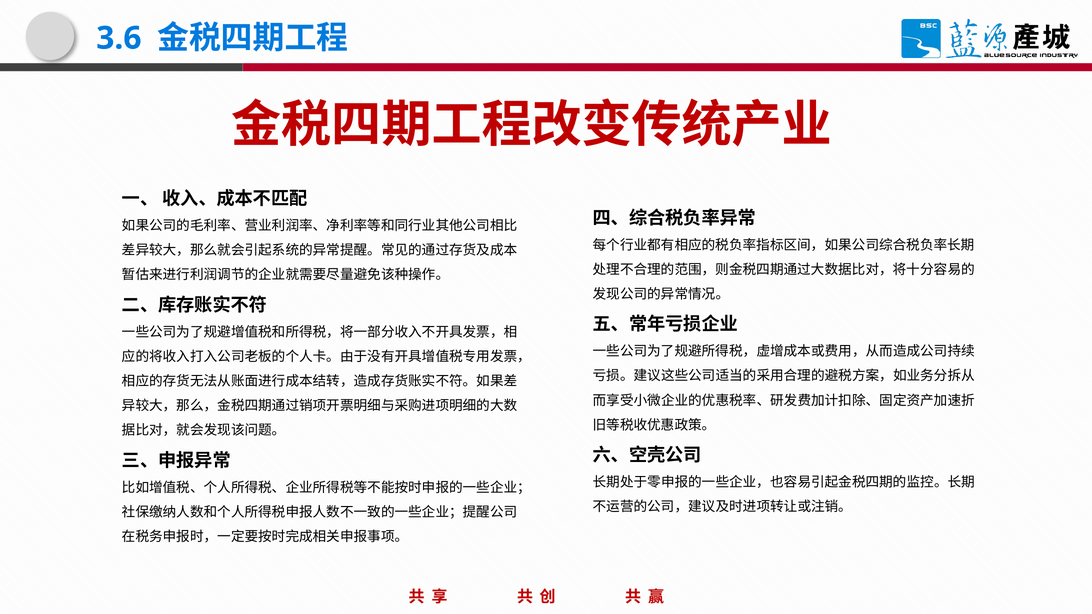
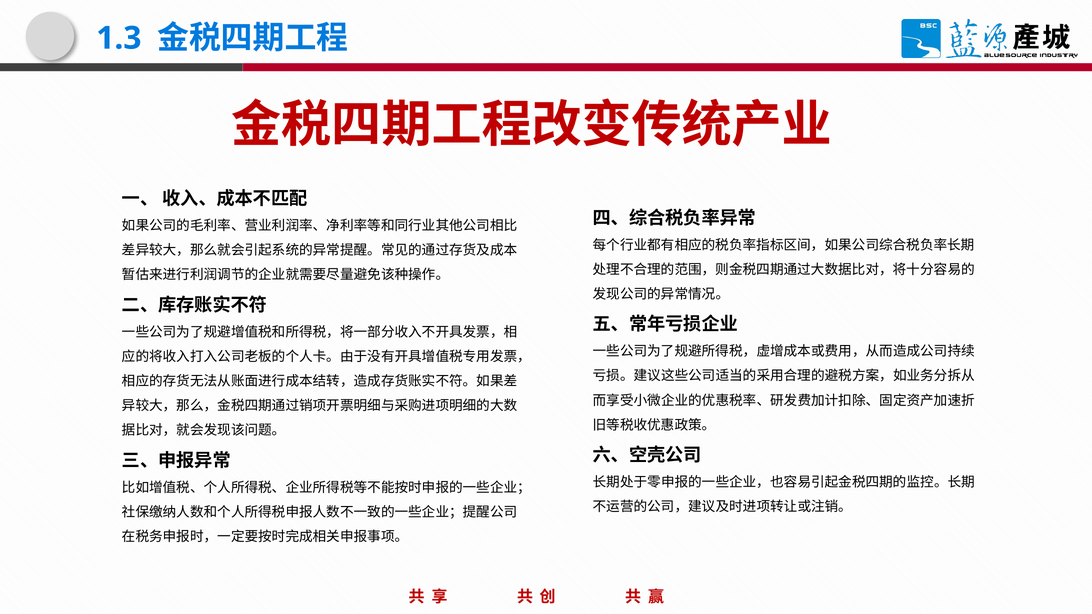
3.6: 3.6 -> 1.3 (119, 38)
